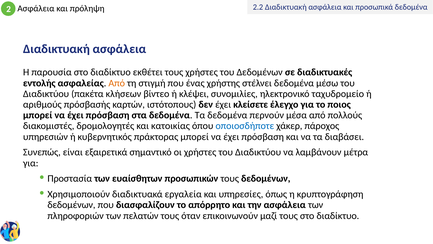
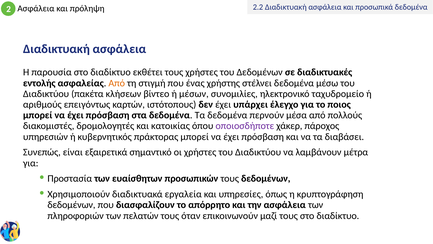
κλέψει: κλέψει -> μέσων (194, 94)
πρόσβασής: πρόσβασής -> επειγόντως (87, 104)
κλείσετε: κλείσετε -> υπάρχει (251, 104)
οποιοσδήποτε colour: blue -> purple (245, 126)
